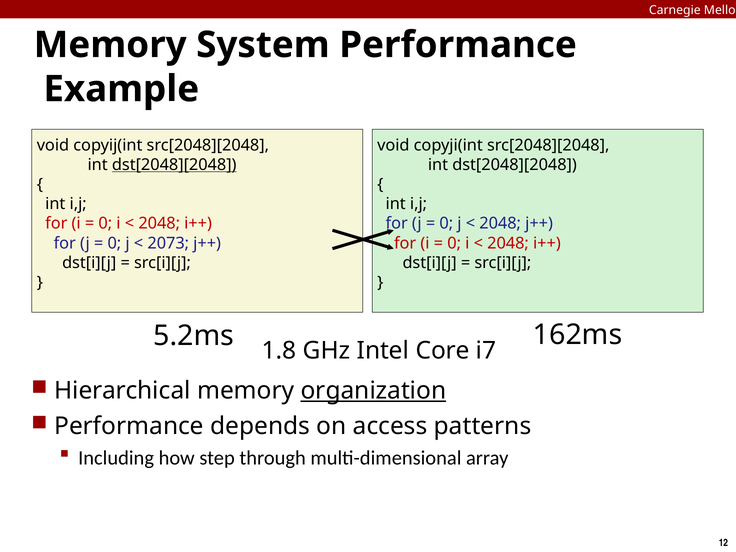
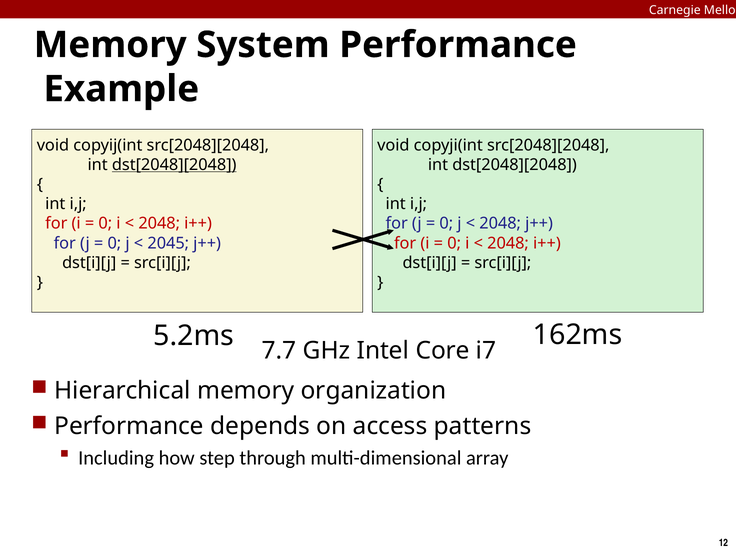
2073: 2073 -> 2045 (168, 243)
1.8: 1.8 -> 7.7 (279, 351)
organization underline: present -> none (373, 391)
